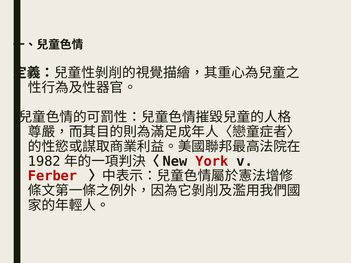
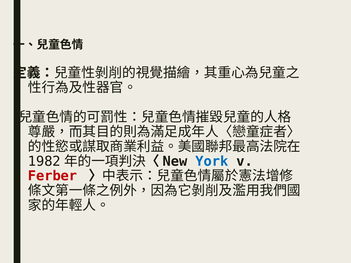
York colour: red -> blue (212, 161)
